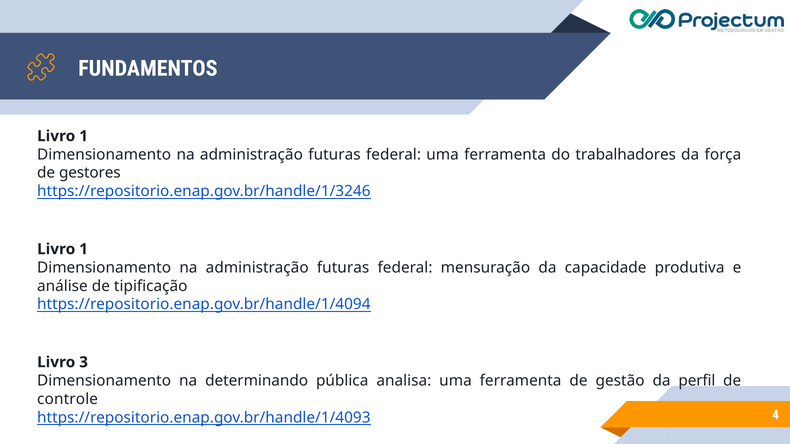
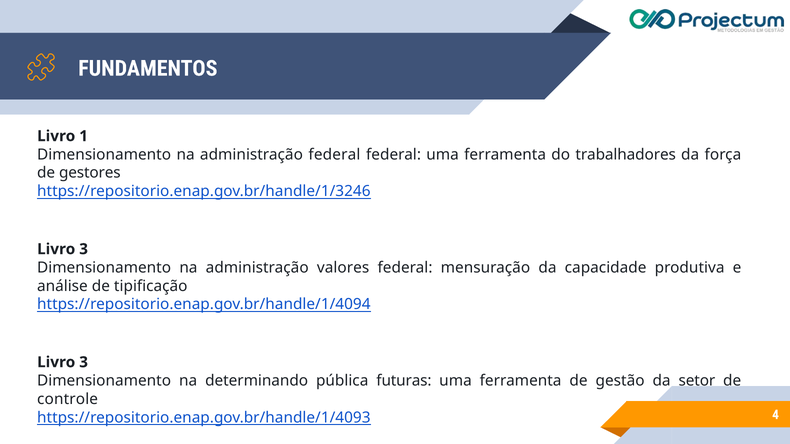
futuras: futuras -> federal (334, 155)
1: 1 -> 3 (84, 249)
futuras: futuras -> valores (343, 268)
analisa: analisa -> futuras (404, 381)
perfil: perfil -> setor (697, 381)
